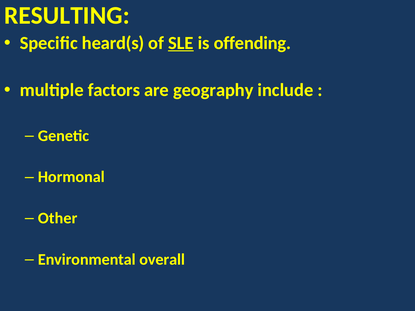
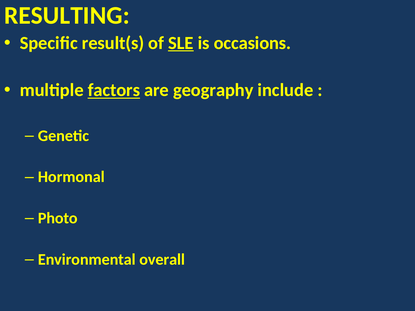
heard(s: heard(s -> result(s (113, 43)
offending: offending -> occasions (252, 43)
factors underline: none -> present (114, 90)
Other: Other -> Photo (58, 218)
